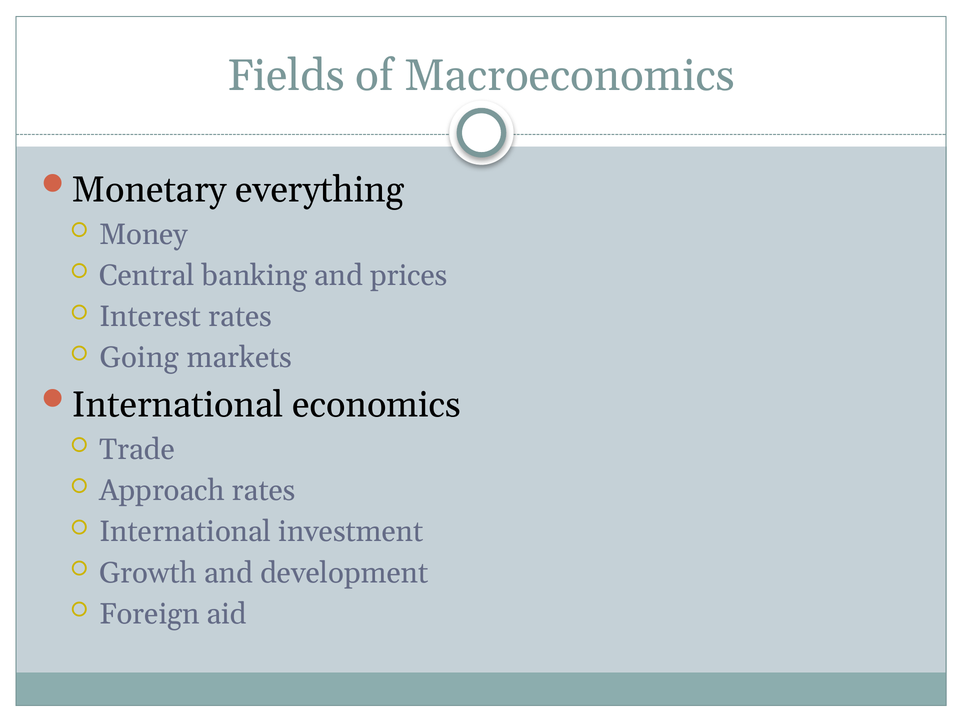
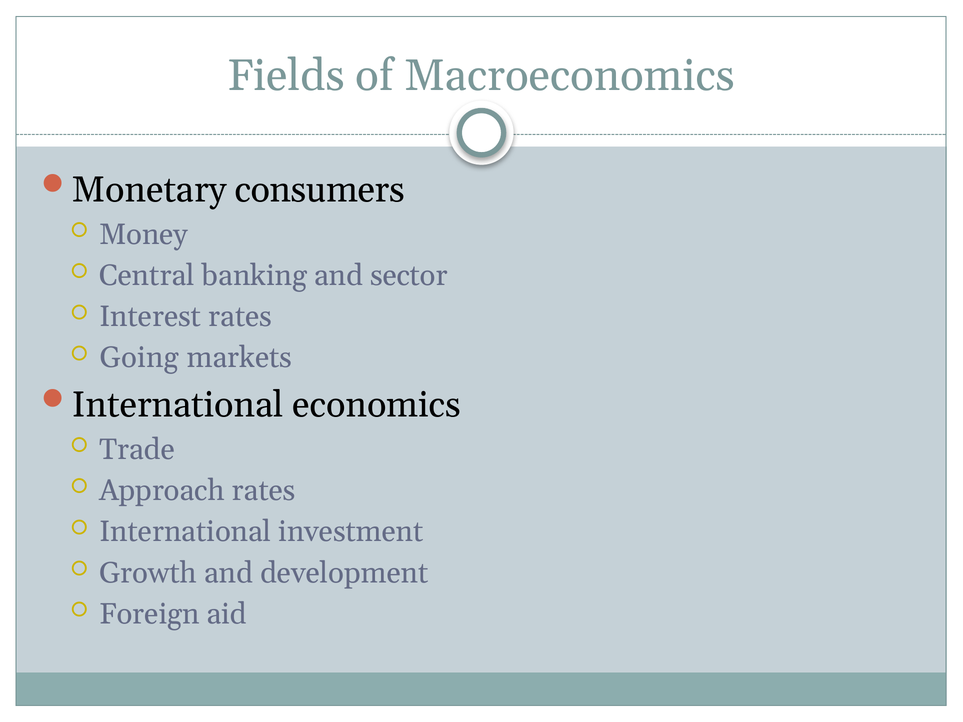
everything: everything -> consumers (320, 190)
prices: prices -> sector (409, 276)
